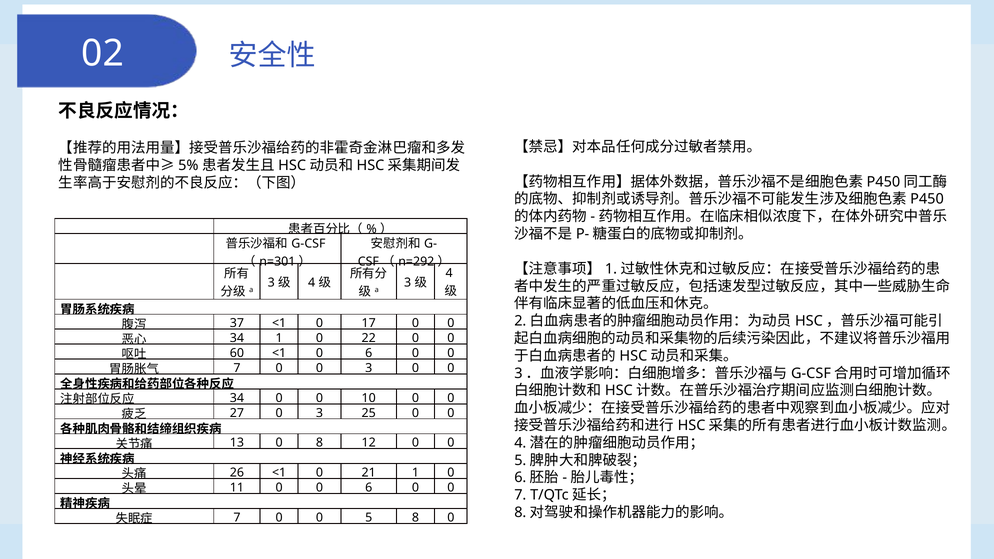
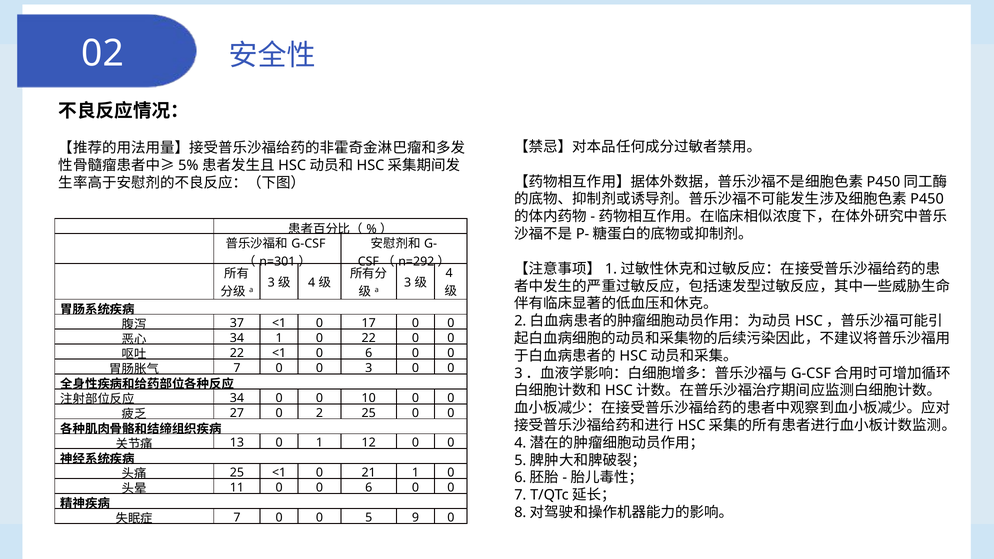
60: 60 -> 22 (237, 353)
27 0 3: 3 -> 2 (320, 413)
0 8: 8 -> 1 (320, 443)
26: 26 -> 25 (237, 473)
5 8: 8 -> 9 (416, 518)
